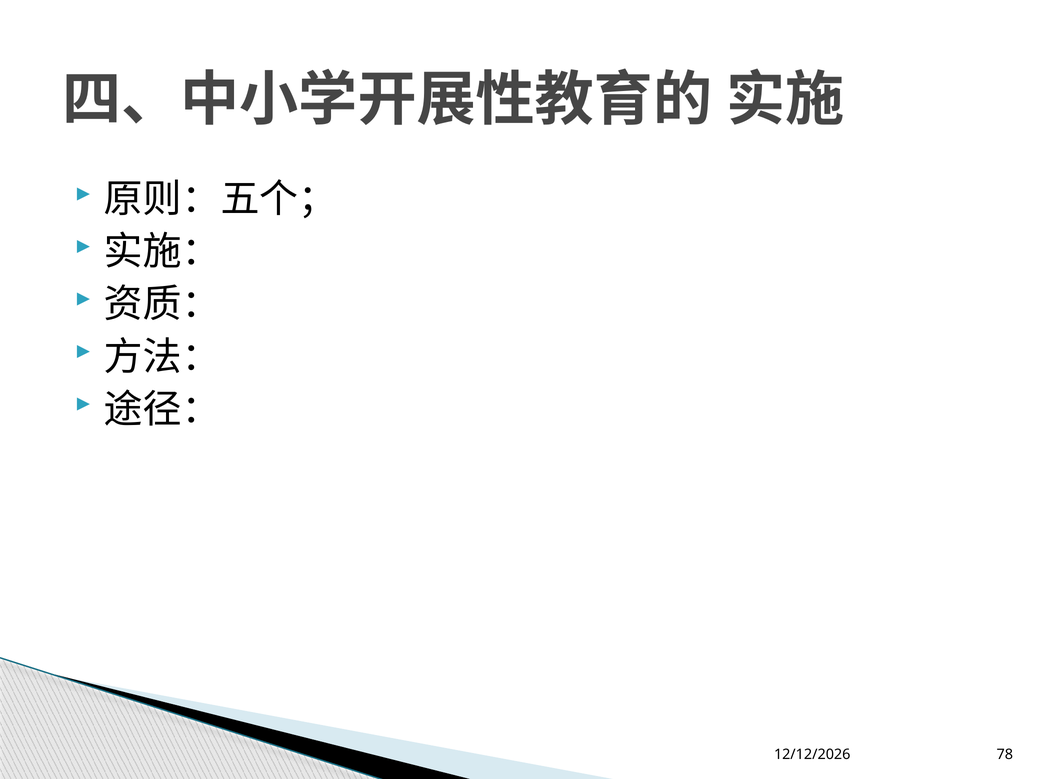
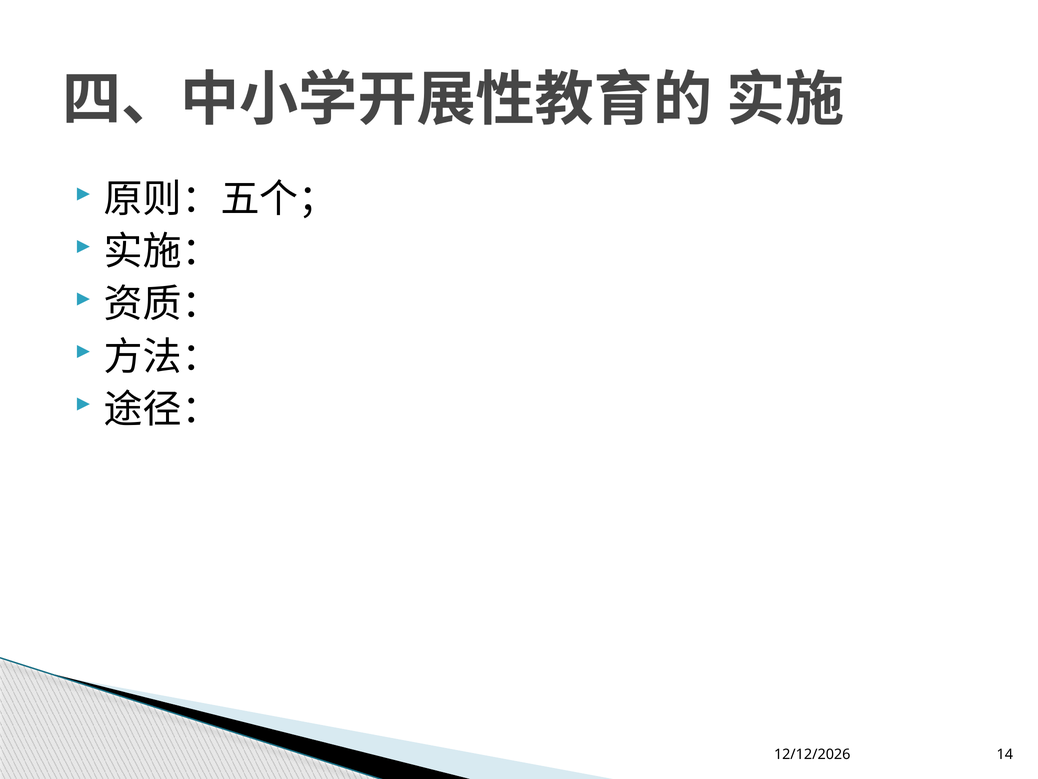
78: 78 -> 14 (1005, 754)
